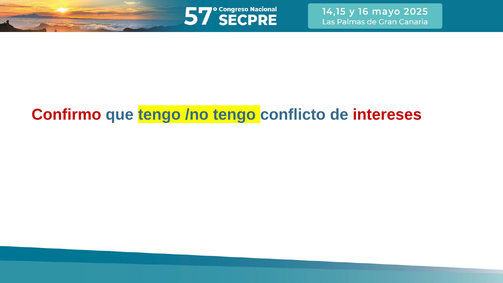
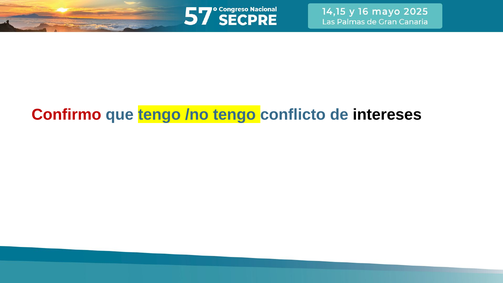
intereses colour: red -> black (387, 114)
